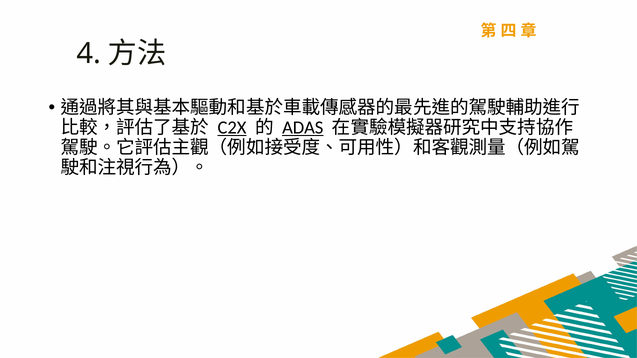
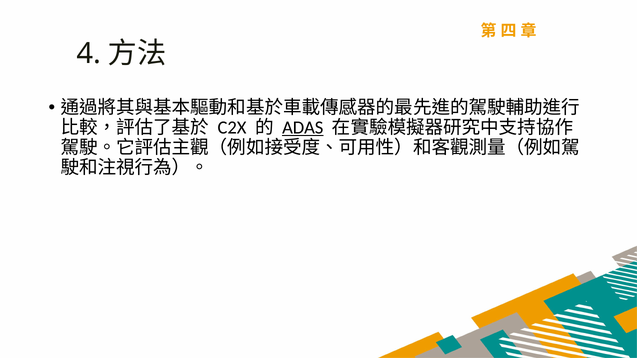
C2X underline: present -> none (232, 128)
